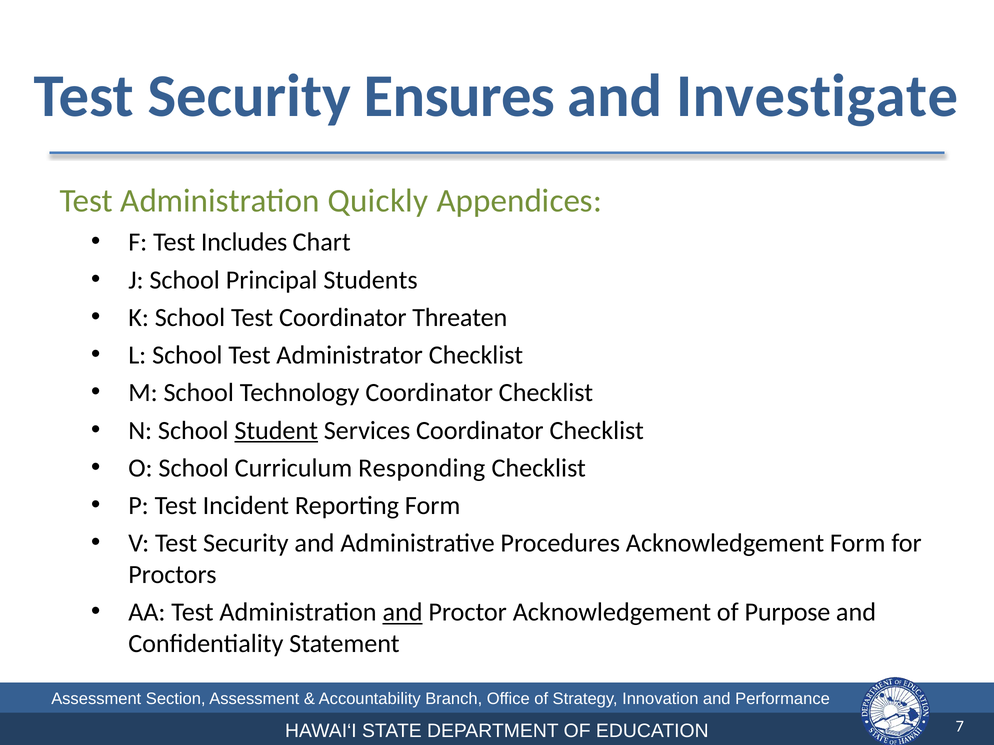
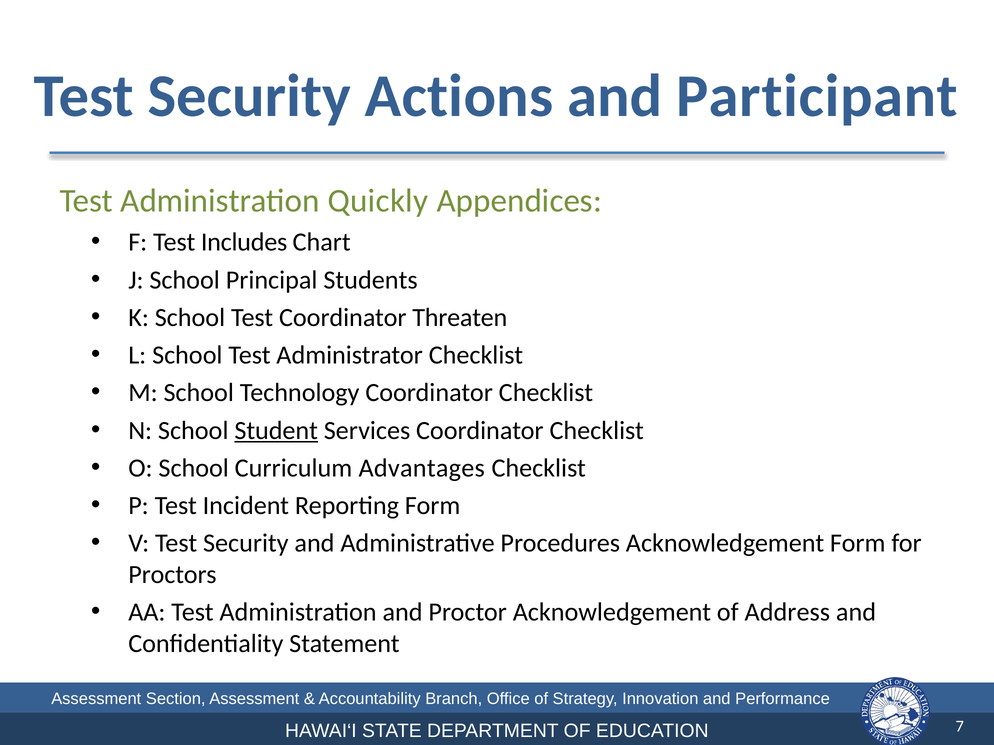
Ensures: Ensures -> Actions (459, 96)
Investigate: Investigate -> Participant (817, 96)
Responding: Responding -> Advantages (422, 468)
and underline: present -> none (403, 613)
Purpose: Purpose -> Address (787, 613)
